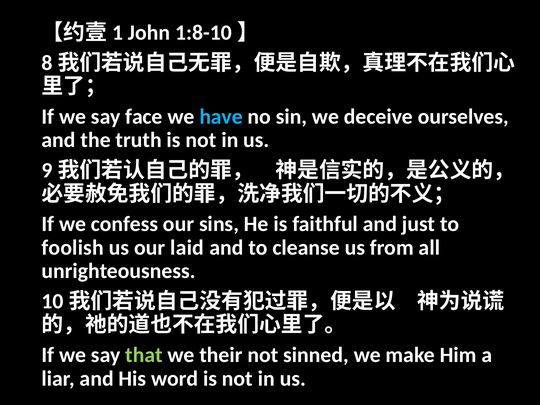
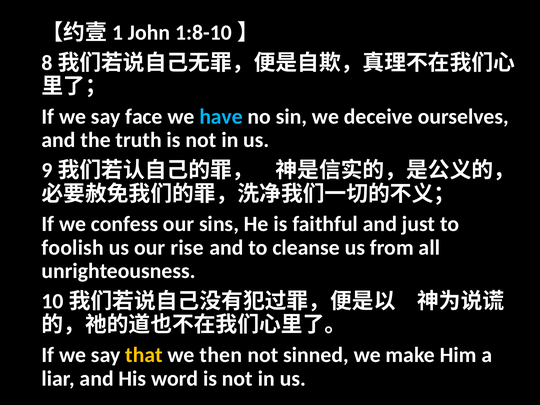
laid: laid -> rise (187, 248)
that colour: light green -> yellow (144, 355)
their: their -> then (221, 355)
